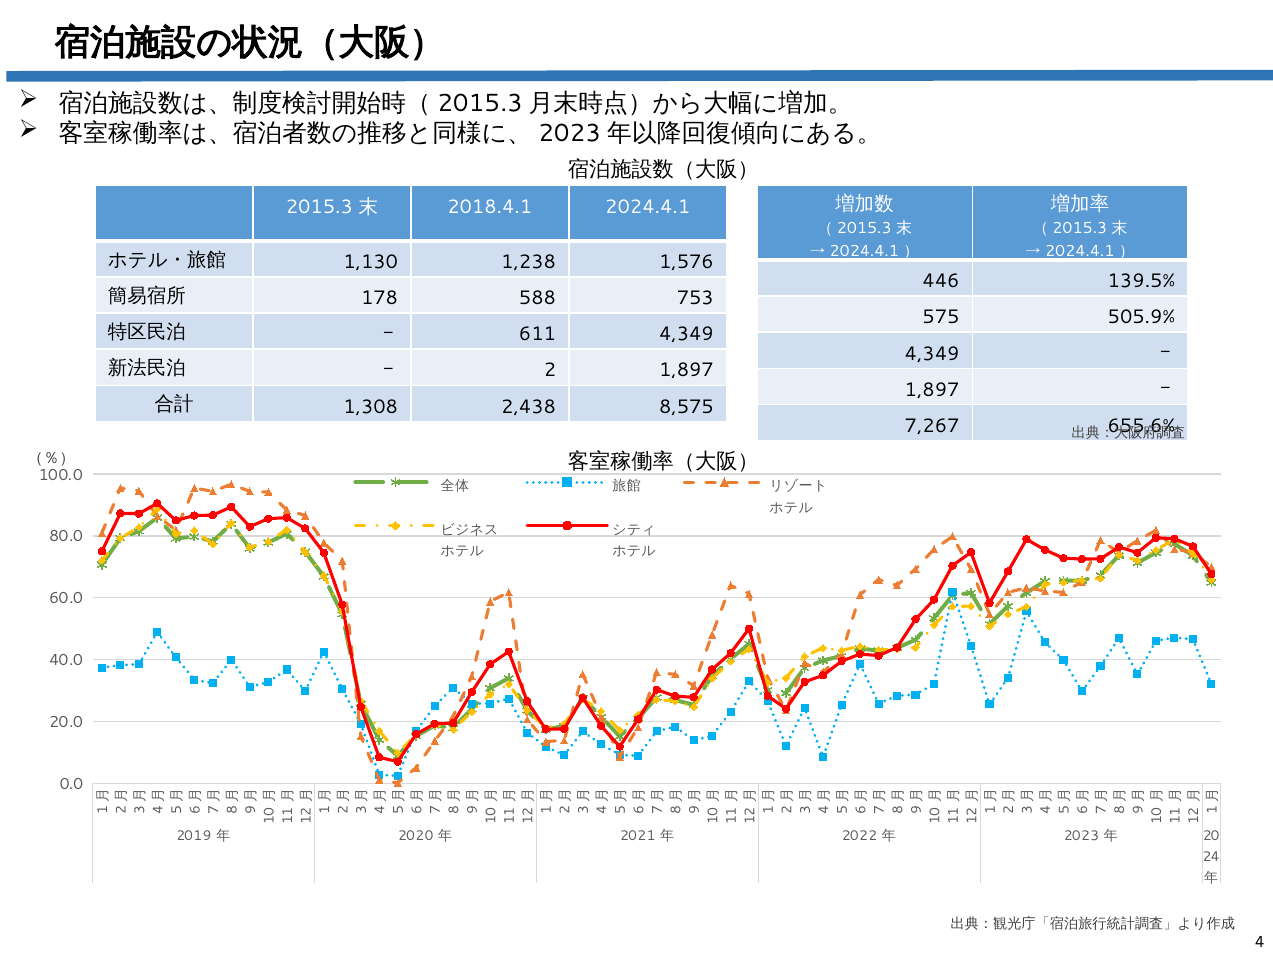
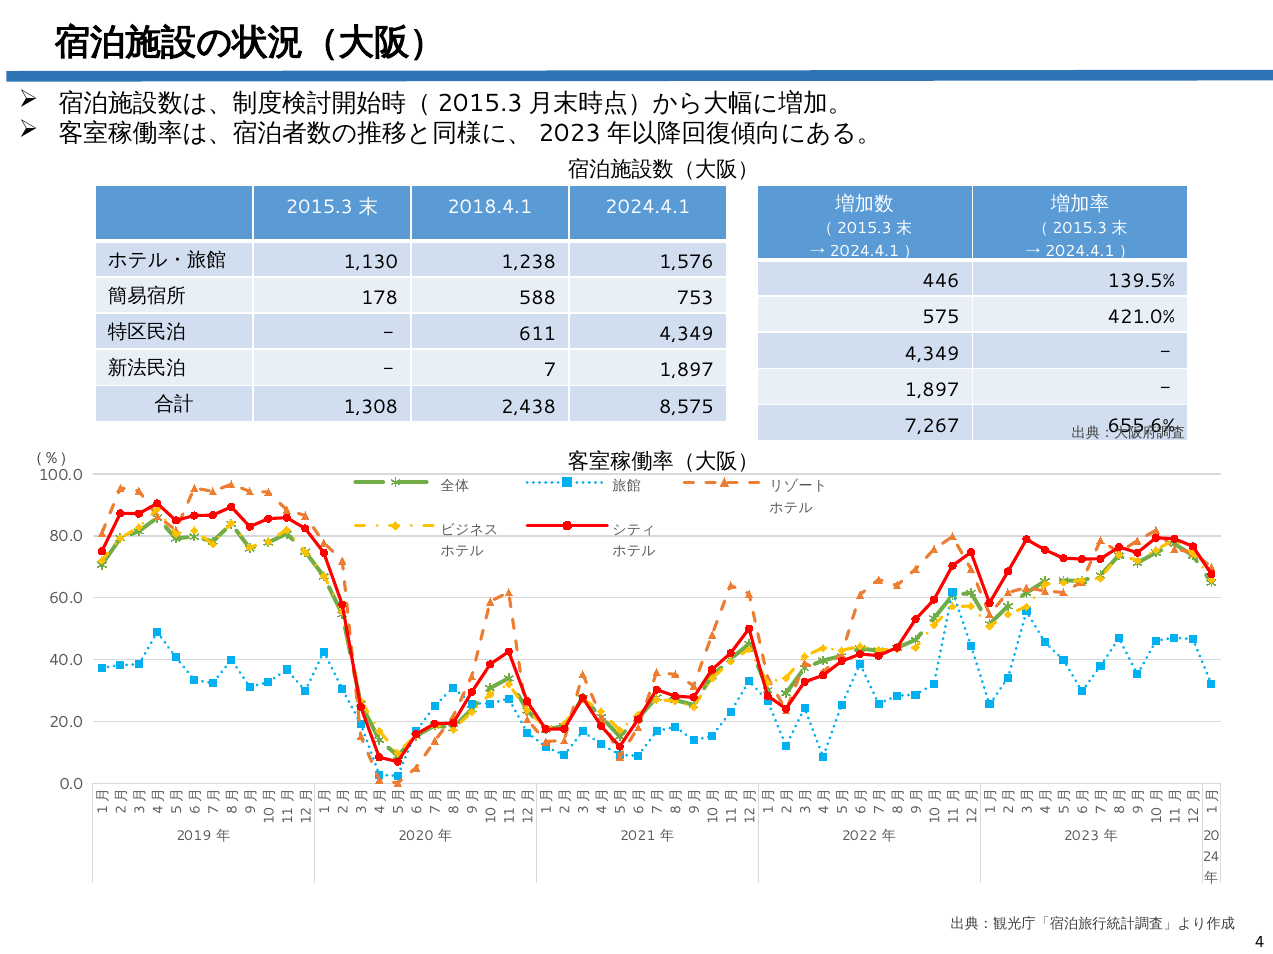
505.9%: 505.9% -> 421.0% (1141, 318)
2: 2 -> 7 (550, 371)
